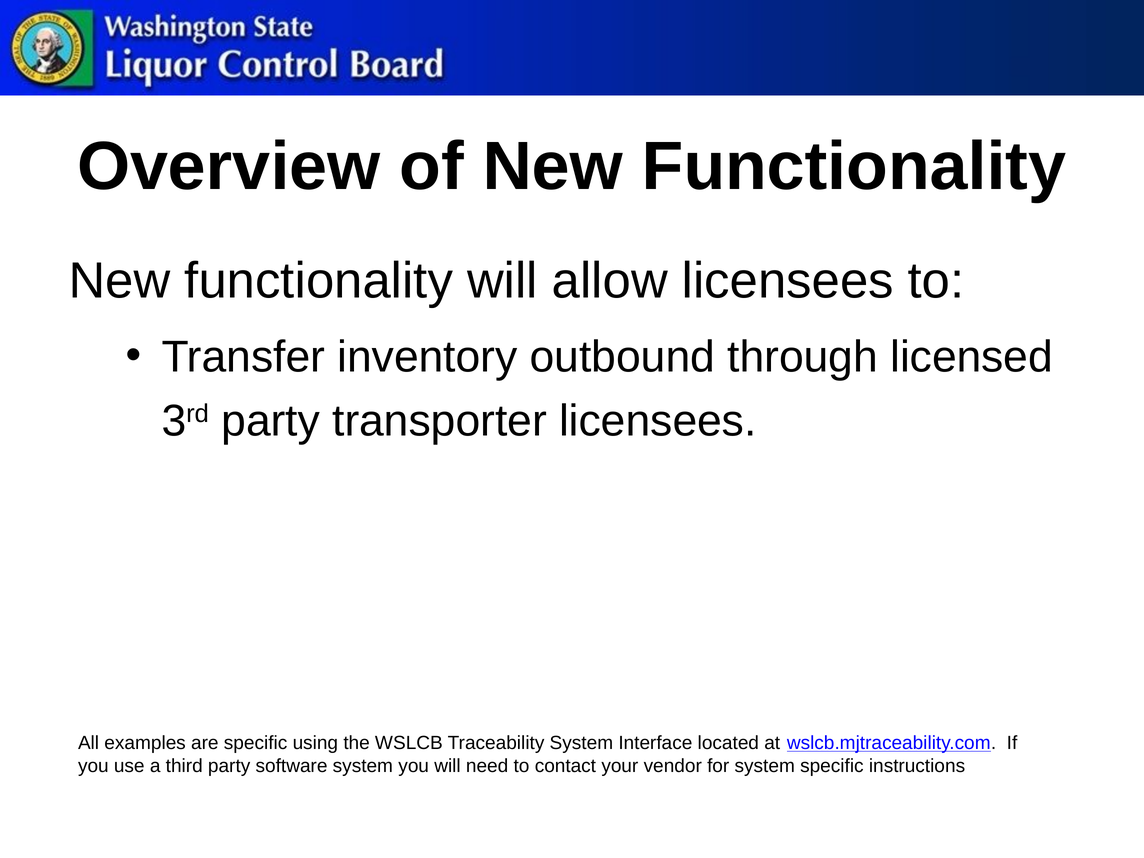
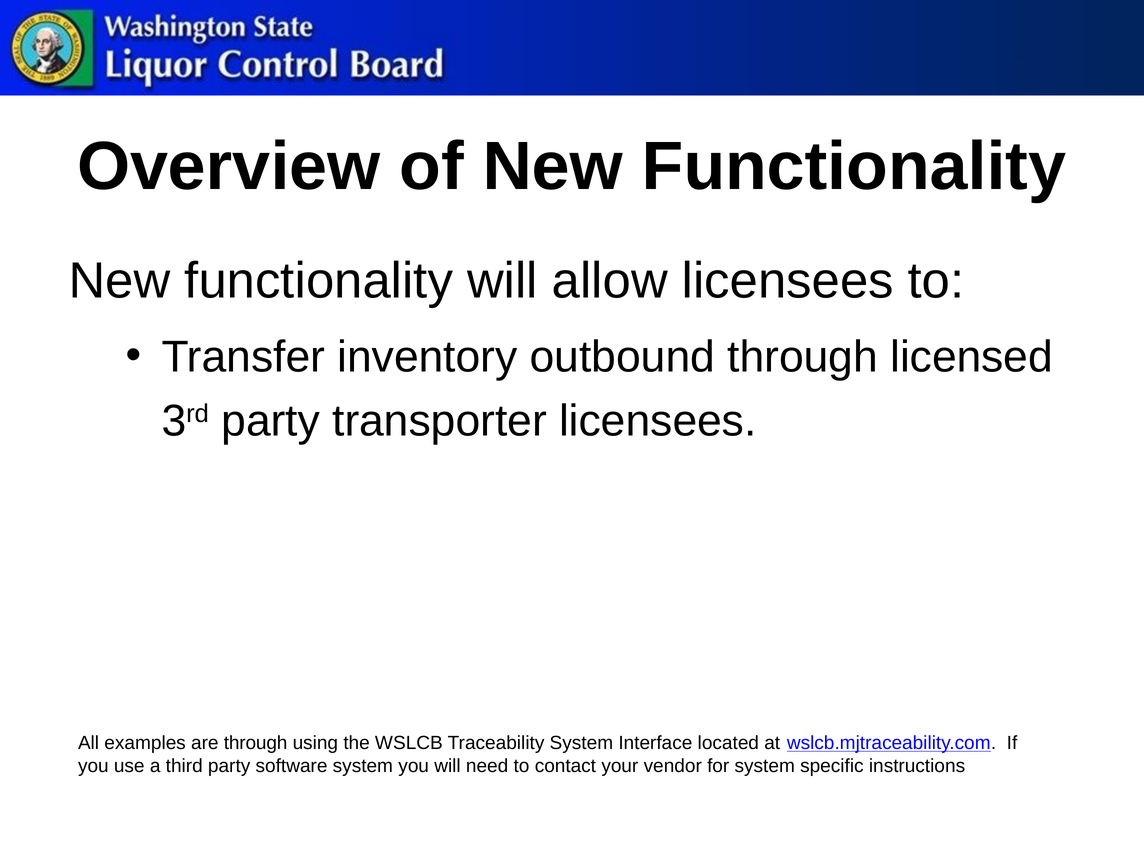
are specific: specific -> through (256, 743)
